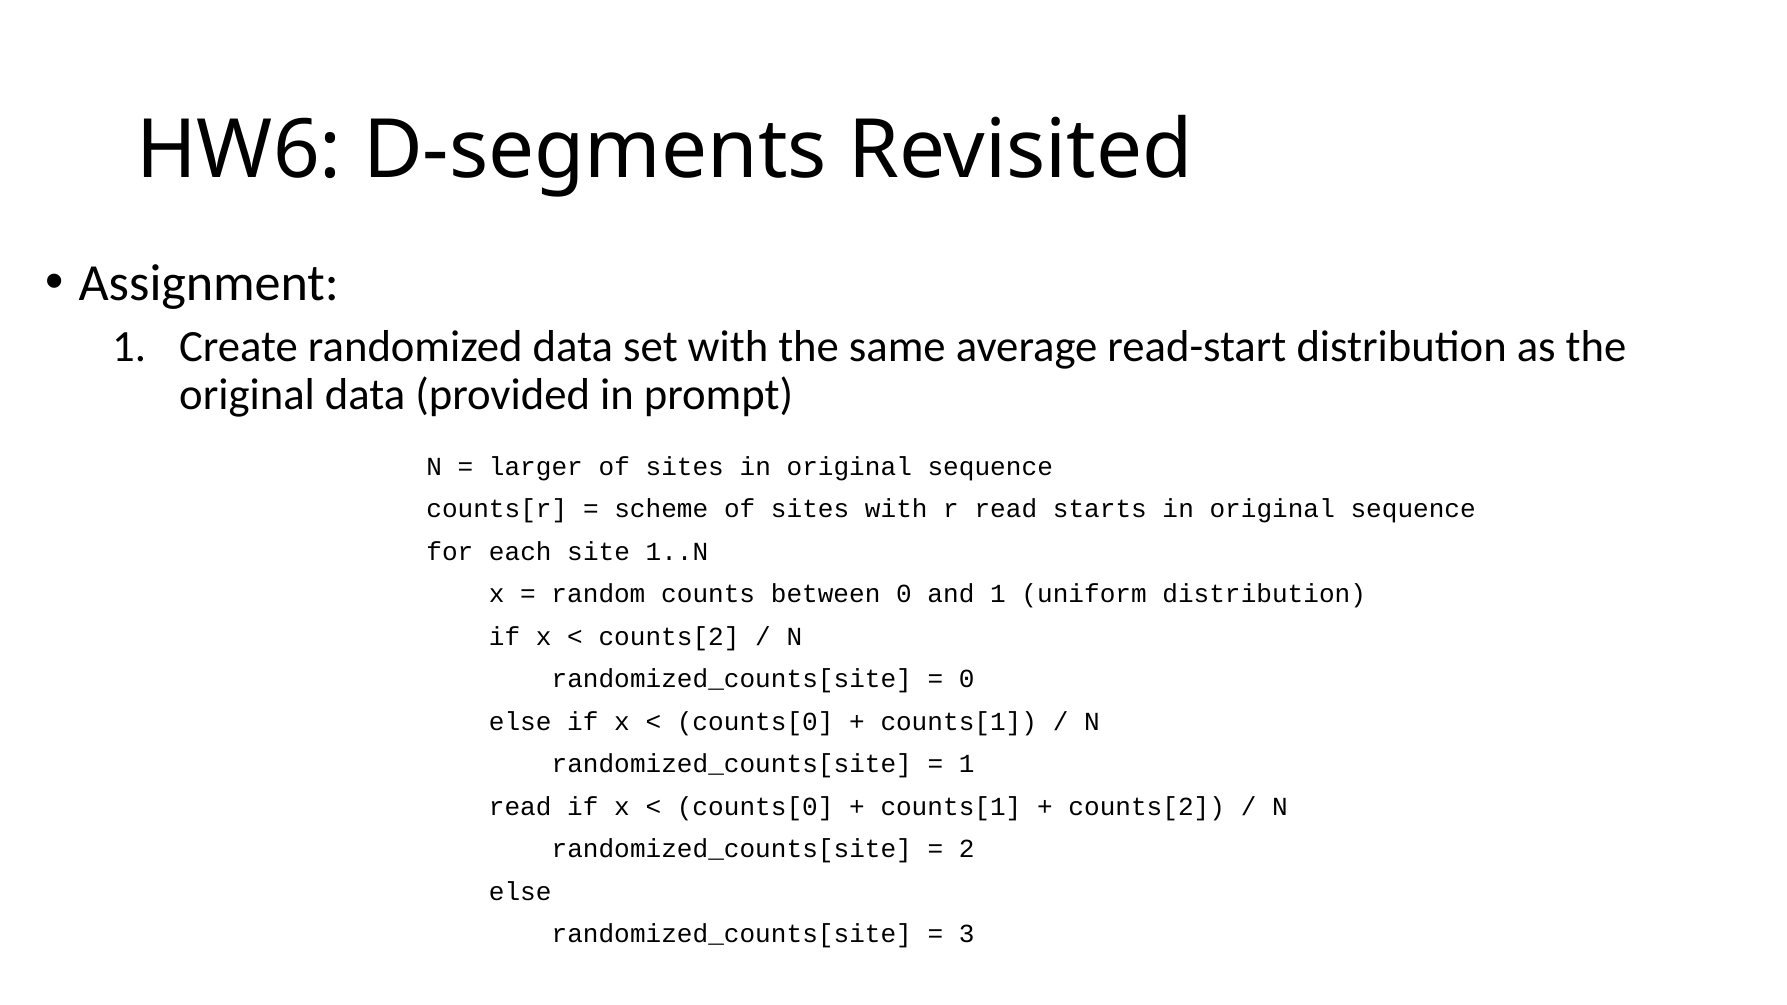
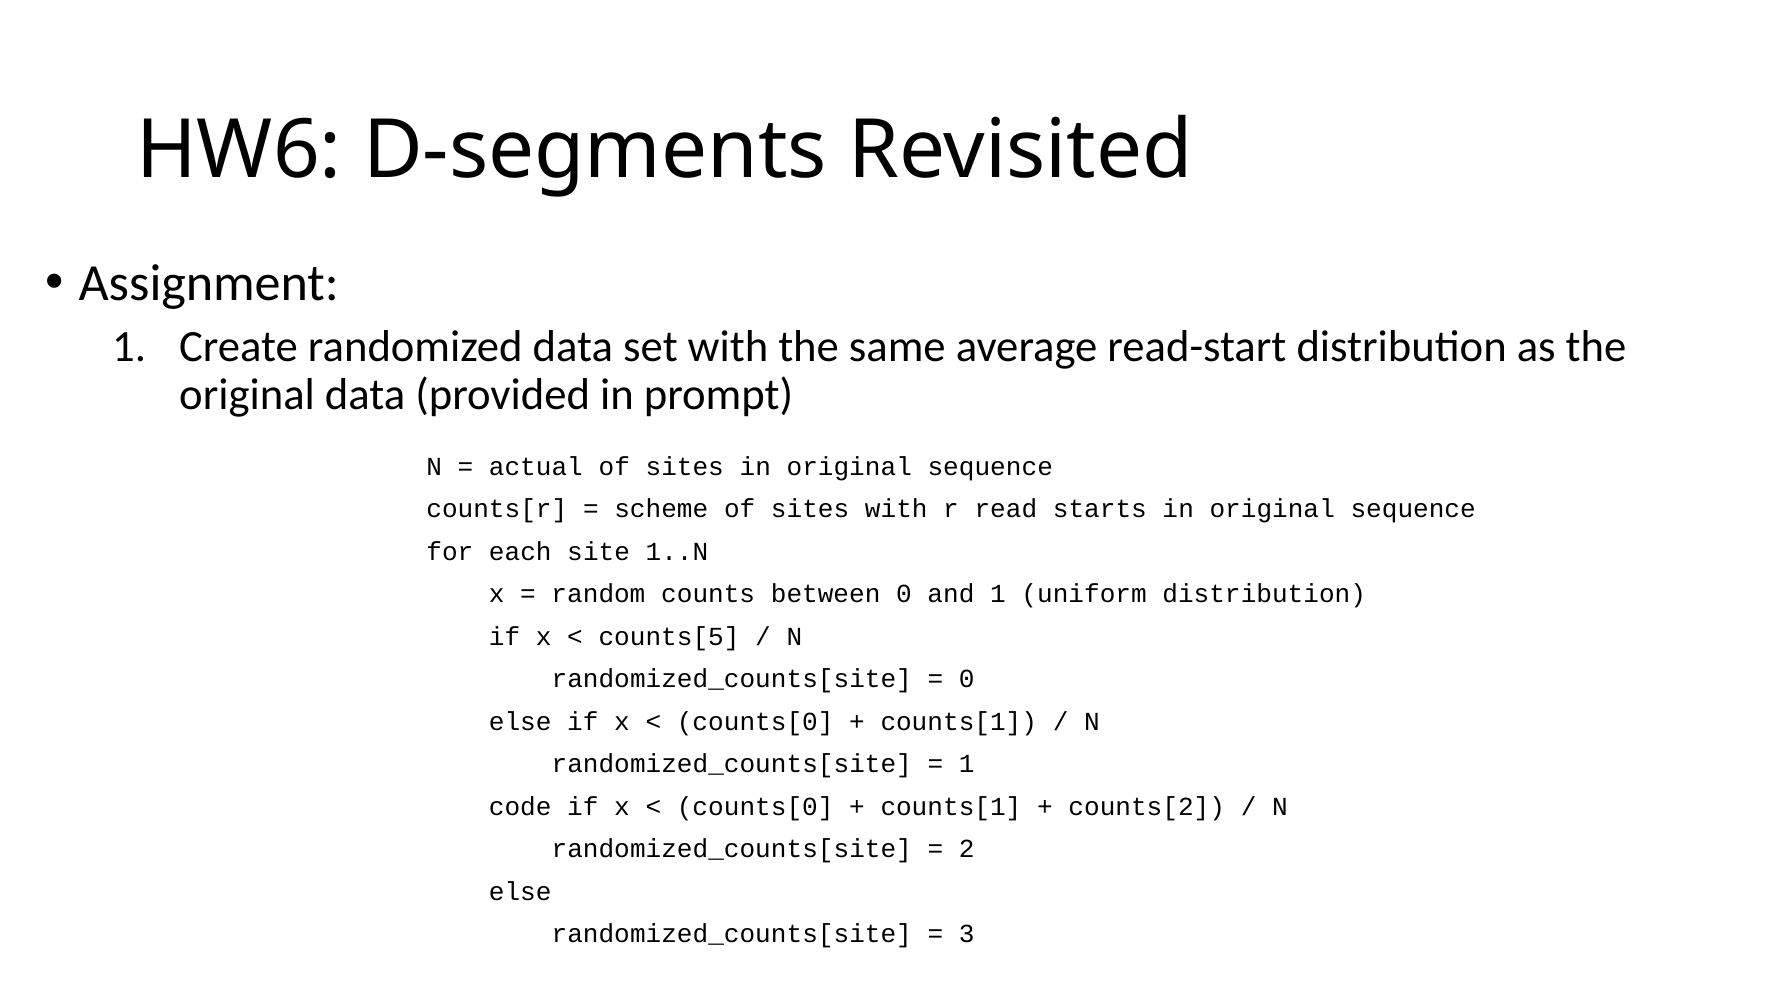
larger: larger -> actual (536, 467)
counts[2: counts[2 -> counts[5 (669, 637)
read: read -> code (520, 807)
